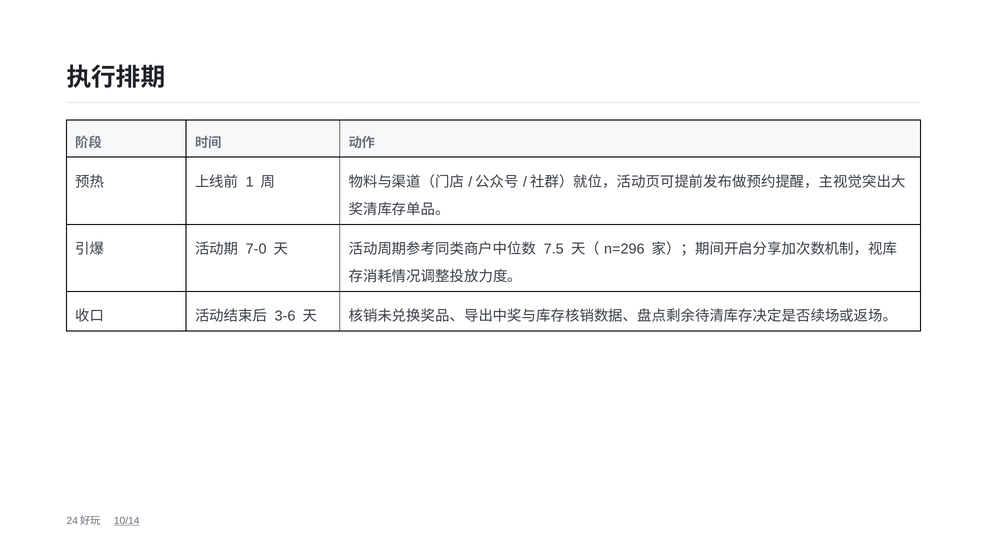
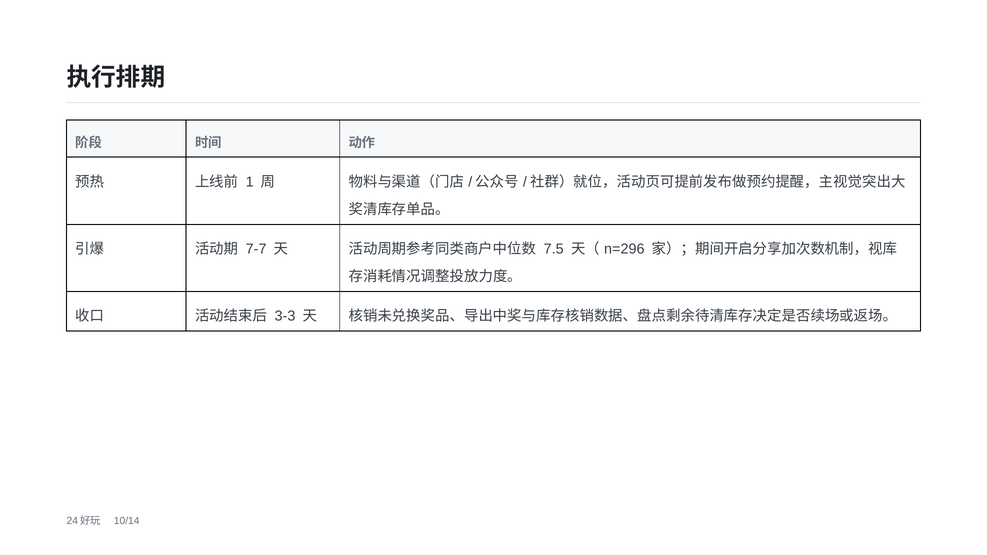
7-0: 7-0 -> 7-7 (256, 249)
3-6: 3-6 -> 3-3 (285, 316)
10/14 underline: present -> none (127, 521)
